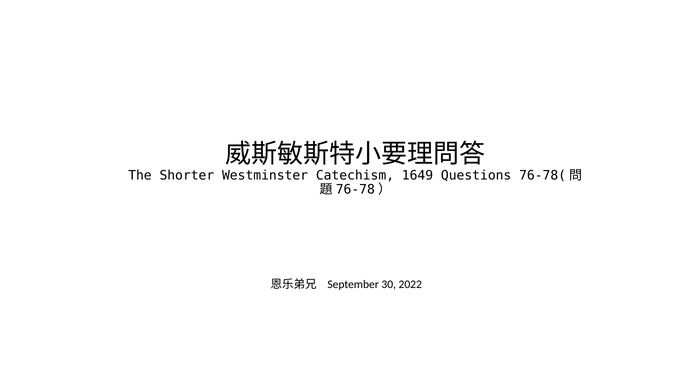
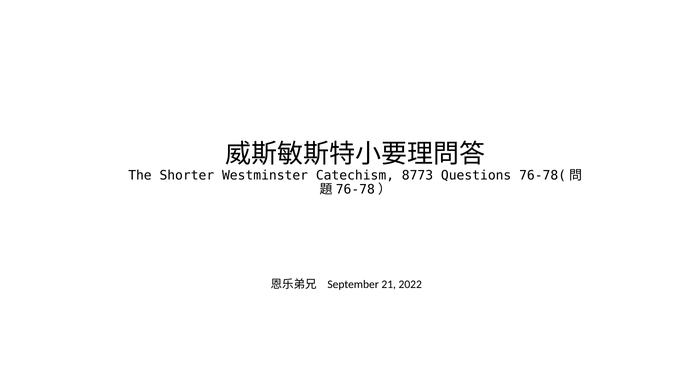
1649: 1649 -> 8773 (417, 175)
30: 30 -> 21 (389, 284)
